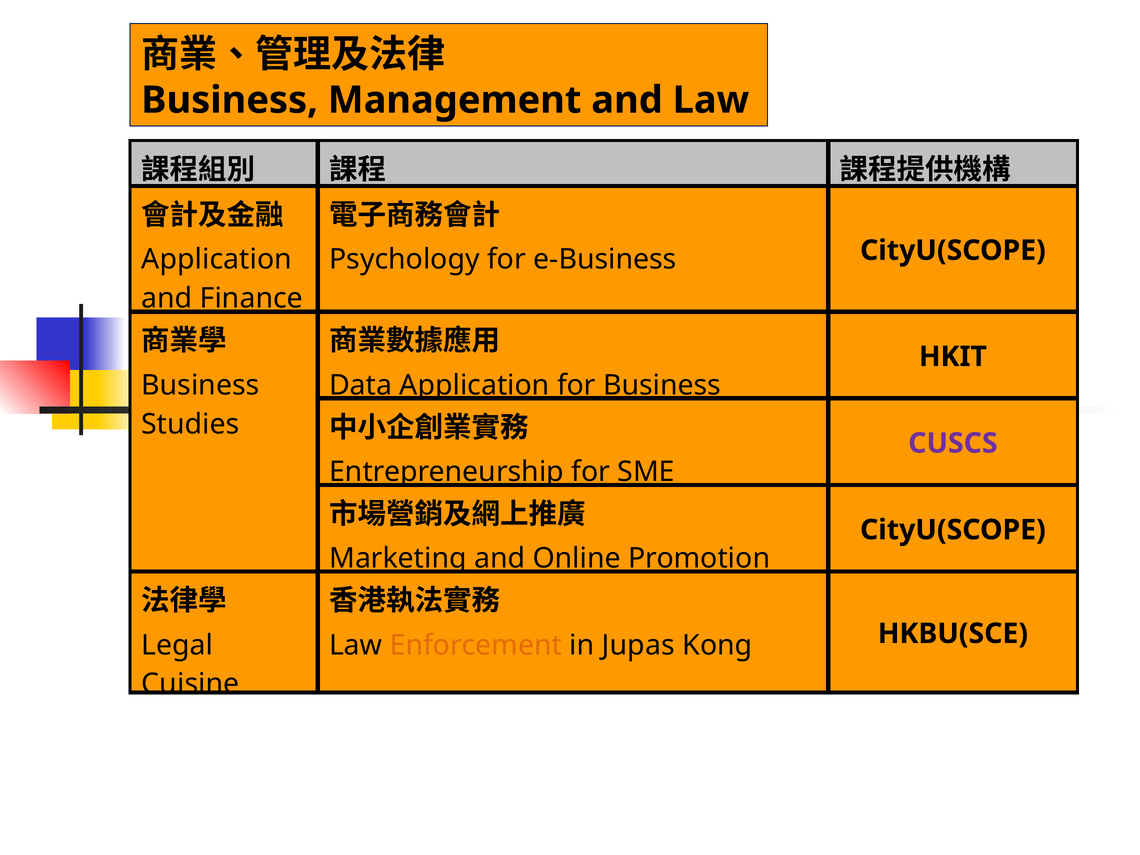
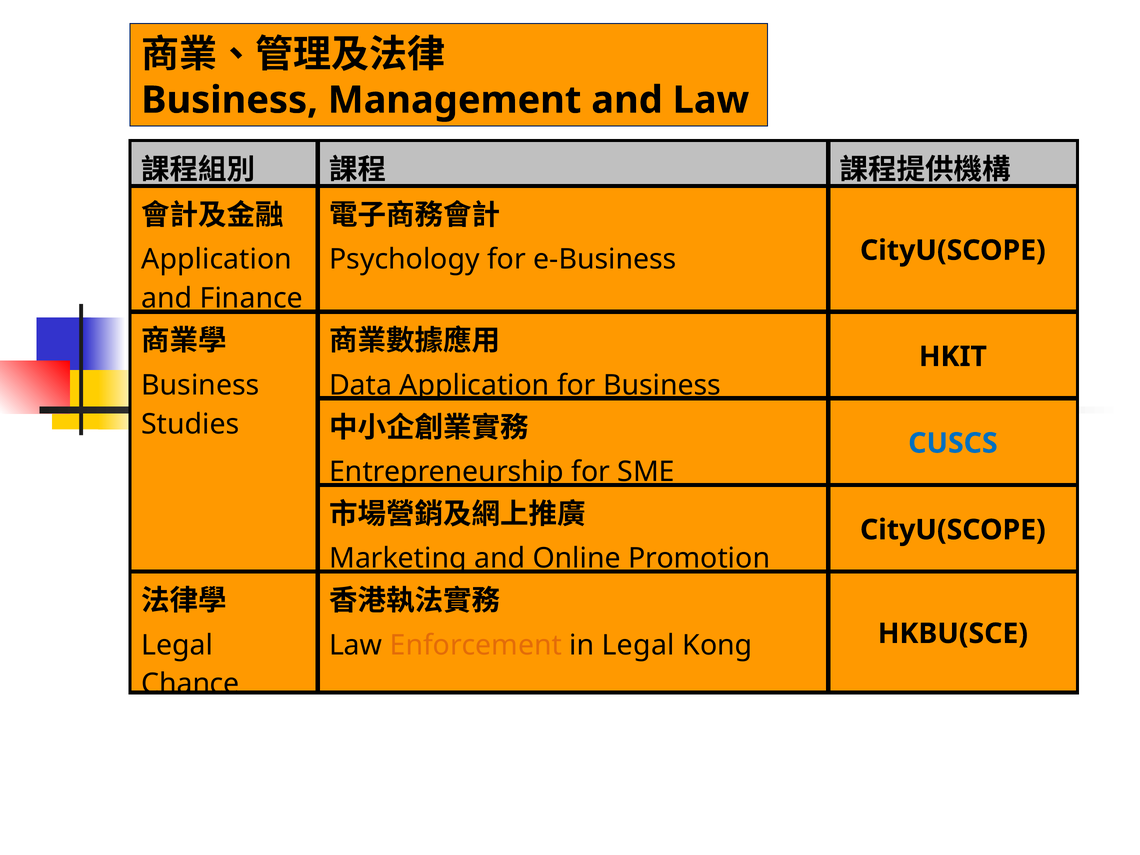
CUSCS colour: purple -> blue (953, 443)
in Jupas: Jupas -> Legal (638, 645)
Cuisine: Cuisine -> Chance (190, 684)
